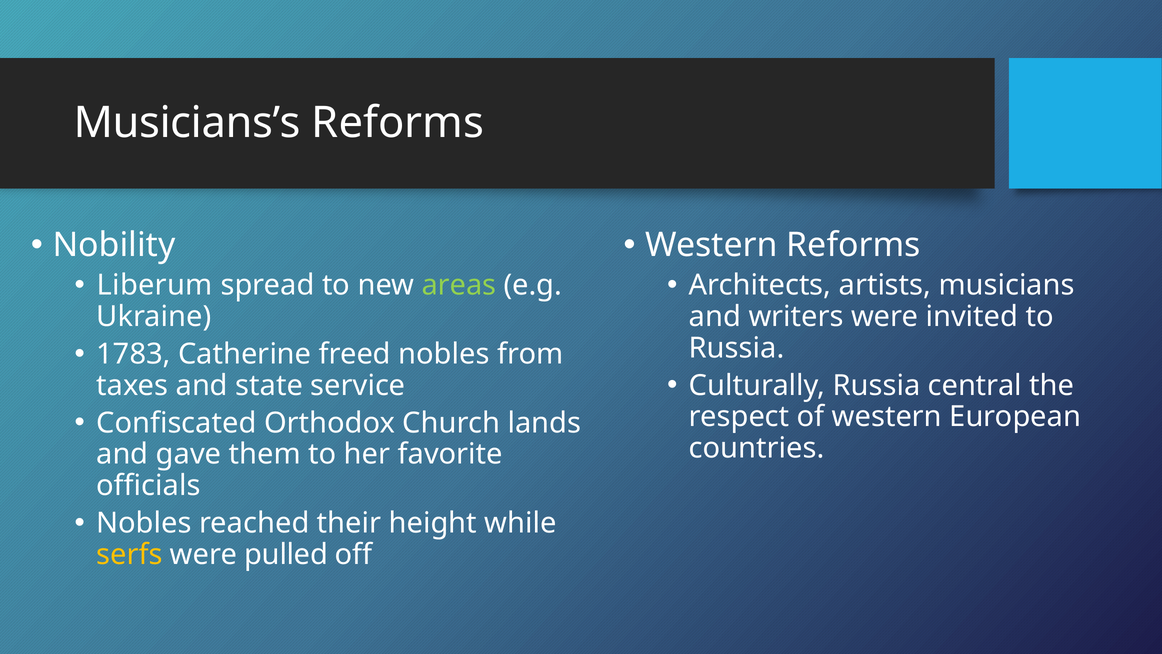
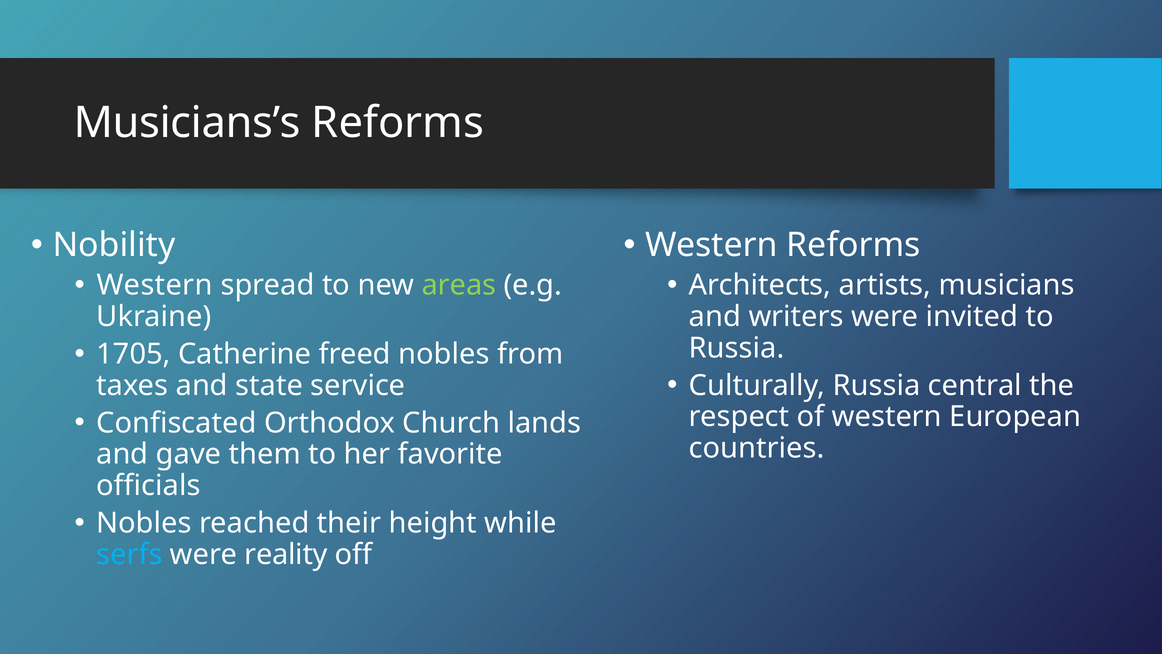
Liberum: Liberum -> Western (155, 285)
1783: 1783 -> 1705 (133, 354)
serfs colour: yellow -> light blue (129, 554)
pulled: pulled -> reality (286, 554)
